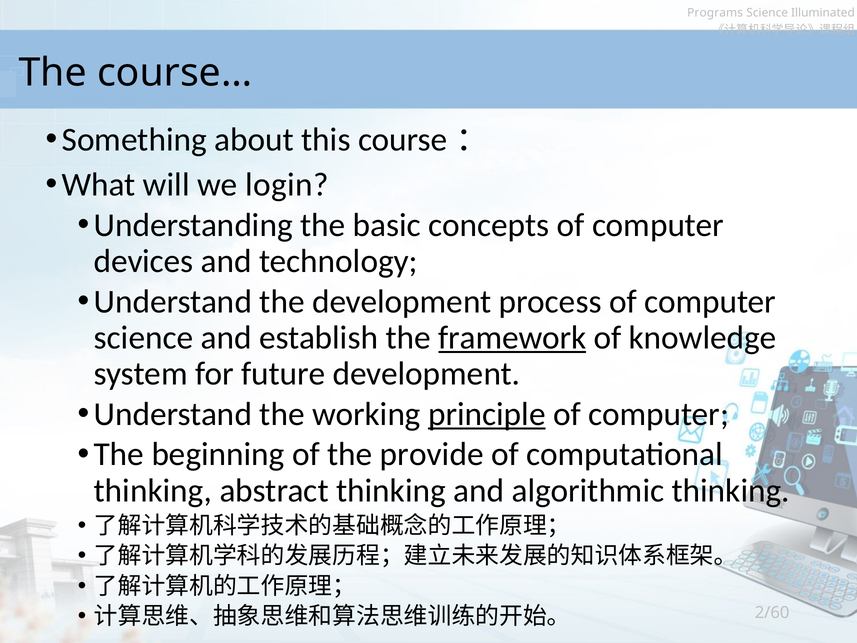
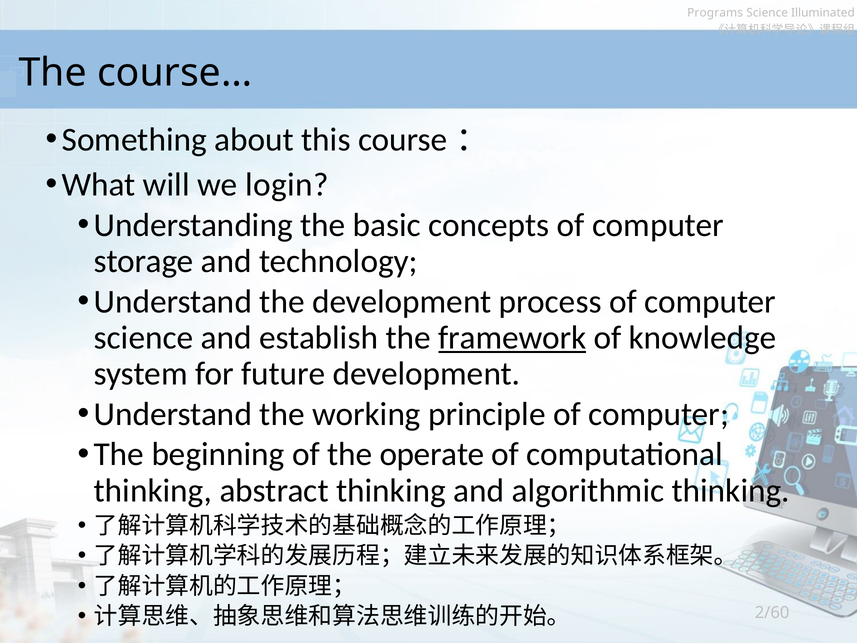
devices: devices -> storage (144, 261)
principle underline: present -> none (487, 414)
provide: provide -> operate (432, 454)
